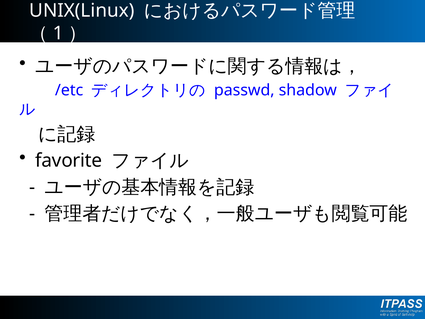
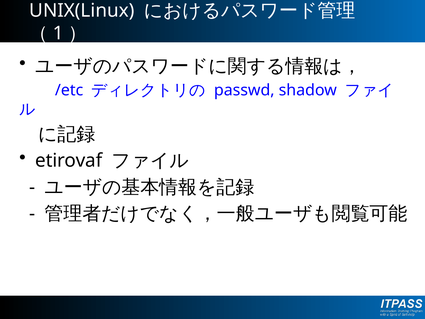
favorite: favorite -> etirovaf (69, 161)
